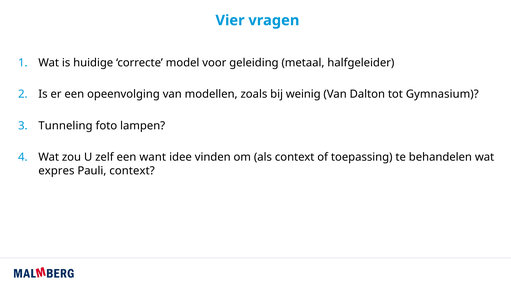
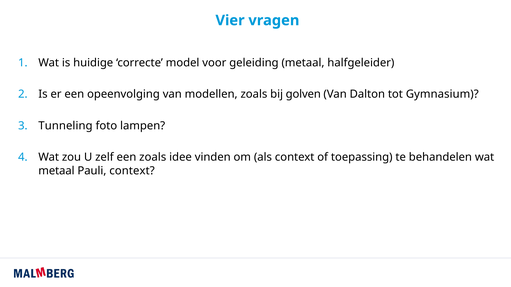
weinig: weinig -> golven (303, 94)
een want: want -> zoals (153, 157)
expres: expres -> metaal (56, 171)
